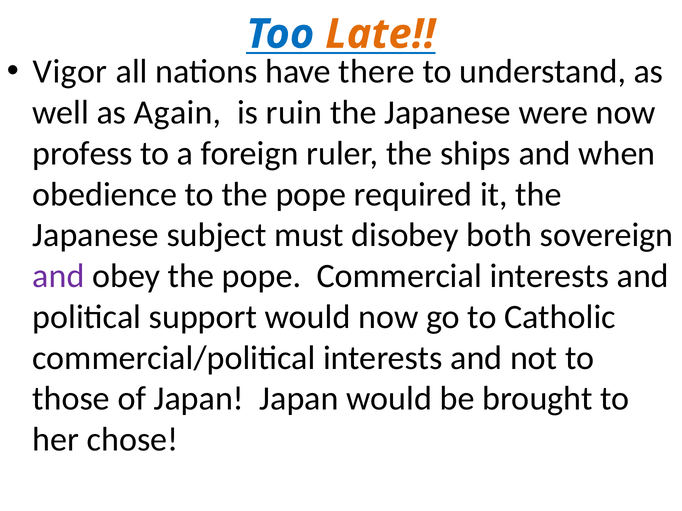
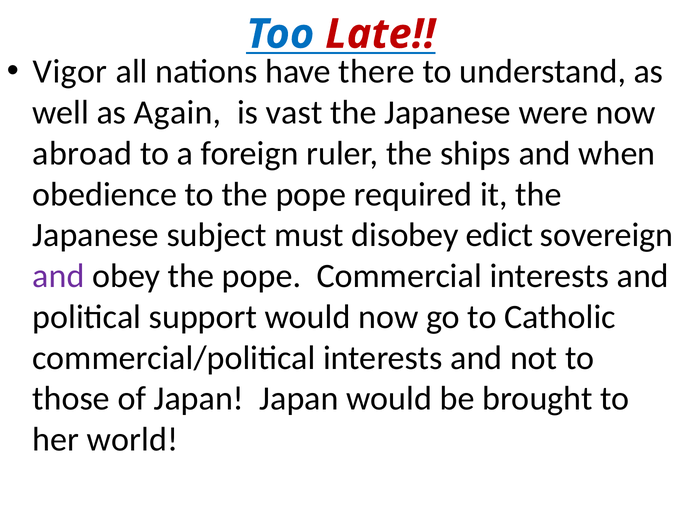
Late colour: orange -> red (380, 34)
ruin: ruin -> vast (294, 113)
profess: profess -> abroad (82, 154)
both: both -> edict (499, 235)
chose: chose -> world (133, 440)
